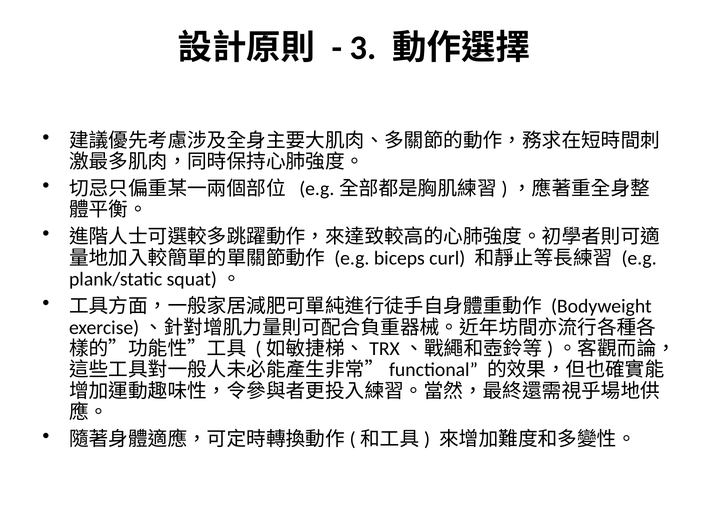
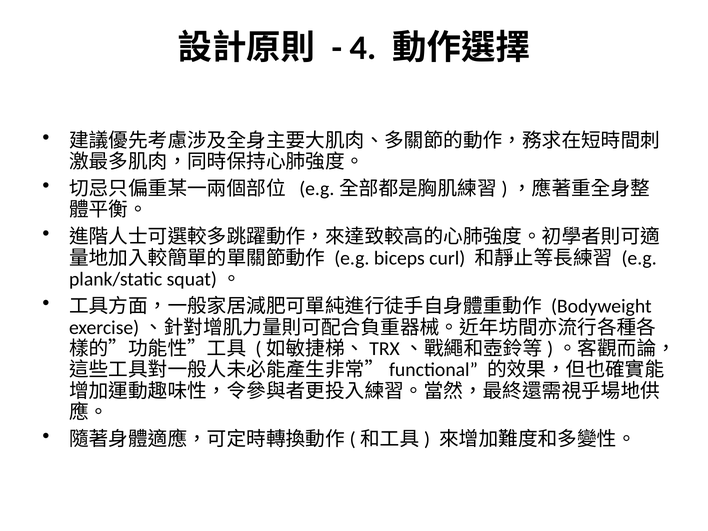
3: 3 -> 4 (363, 48)
